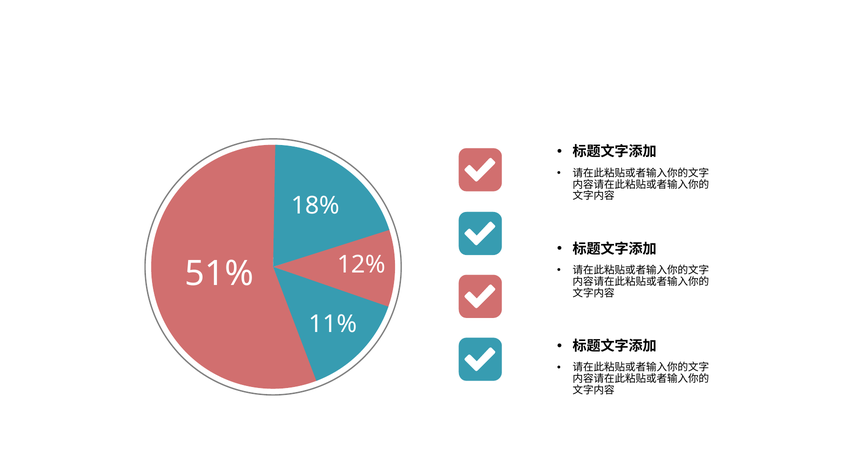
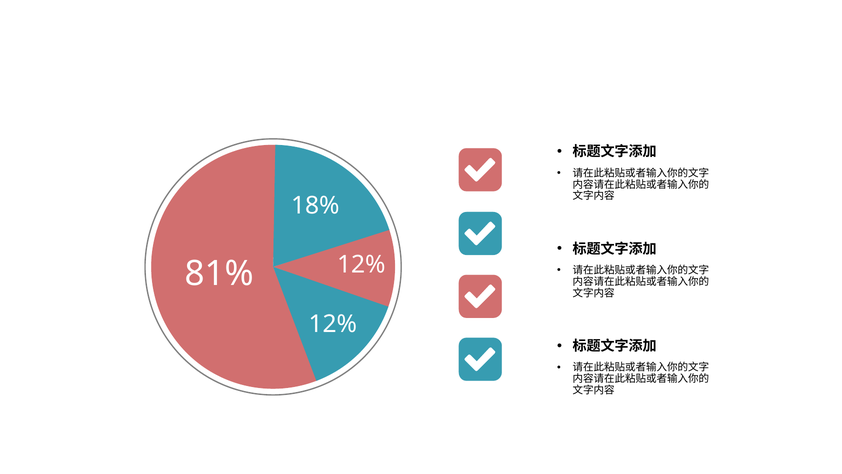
51%: 51% -> 81% (219, 273)
11%: 11% -> 12% (333, 324)
